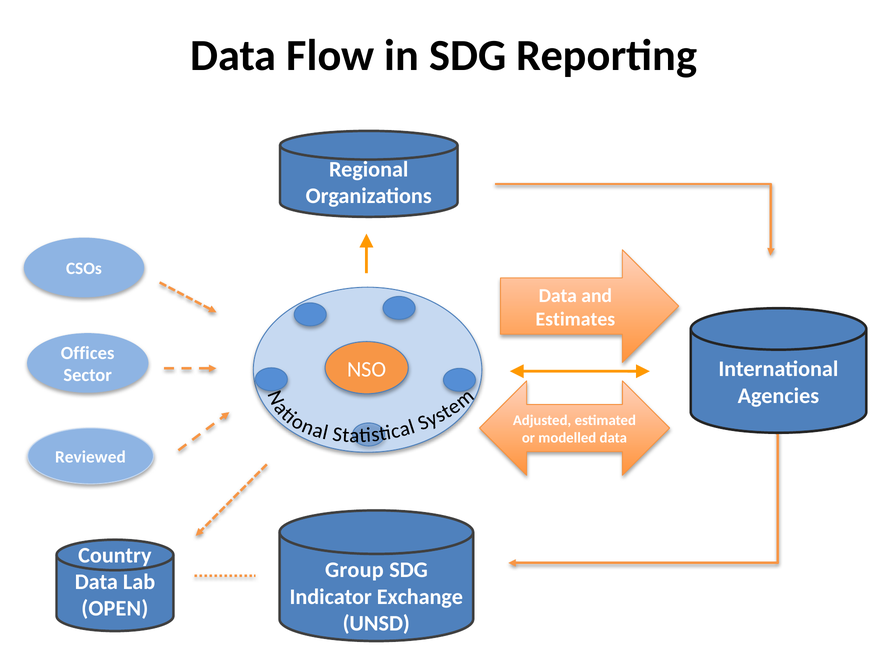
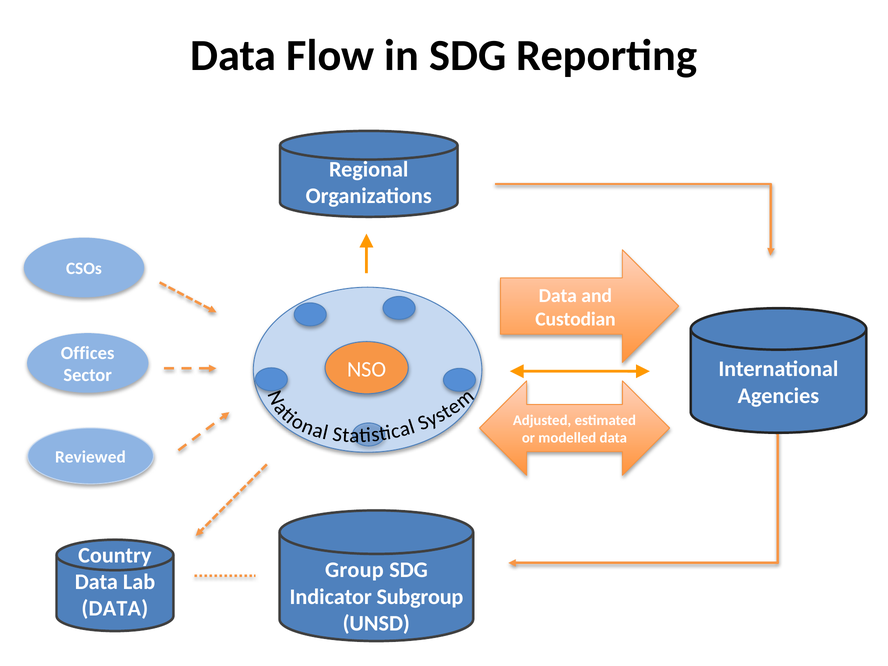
Estimates: Estimates -> Custodian (575, 319)
Exchange: Exchange -> Subgroup (420, 597)
OPEN: OPEN -> DATA (115, 609)
